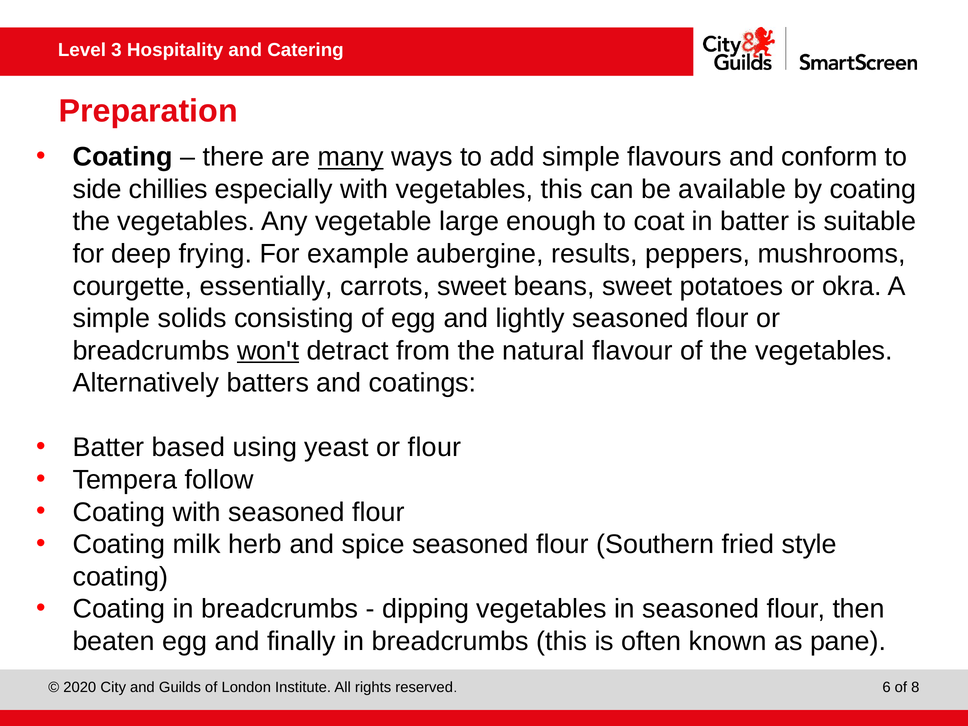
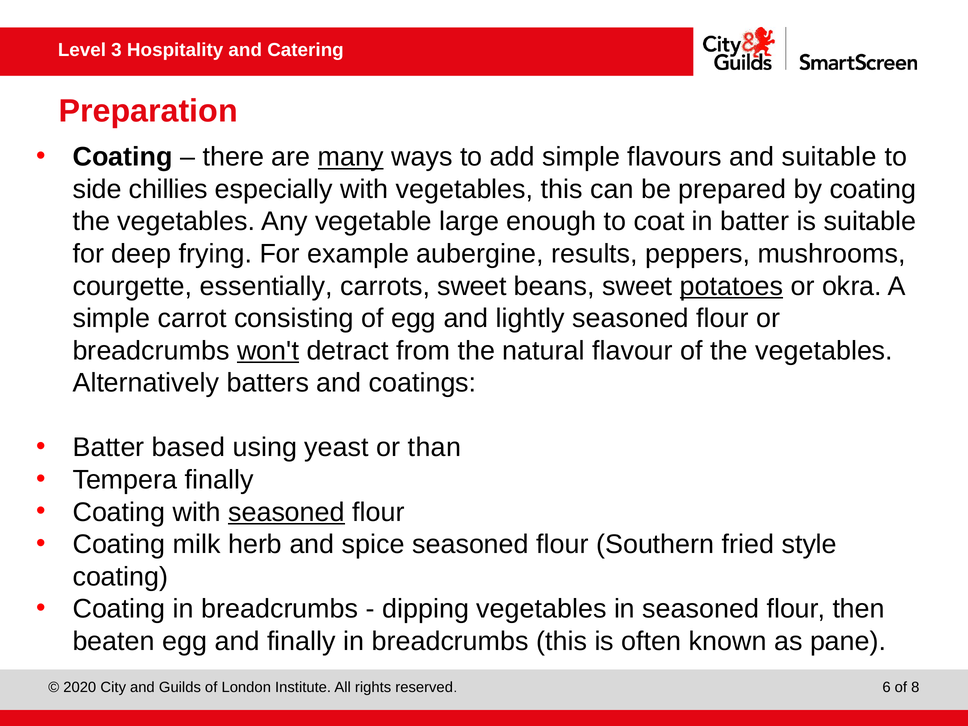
and conform: conform -> suitable (829, 157)
available: available -> prepared (732, 189)
potatoes underline: none -> present (731, 286)
solids: solids -> carrot (192, 318)
or flour: flour -> than (435, 448)
Tempera follow: follow -> finally (219, 480)
seasoned underline: none -> present (287, 512)
